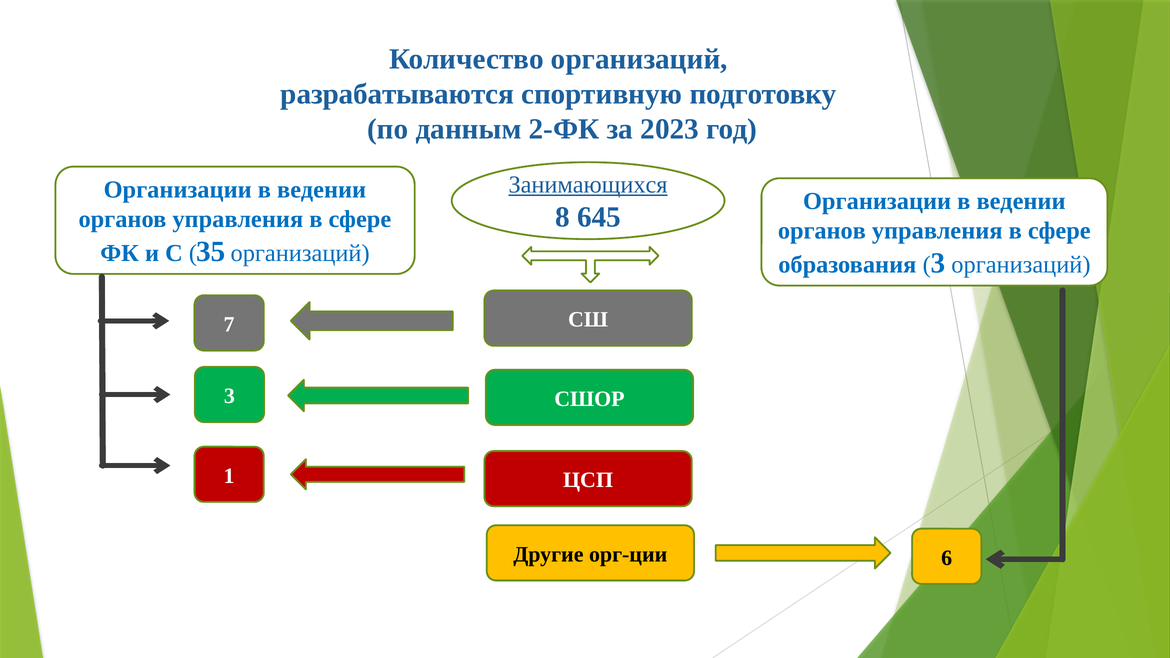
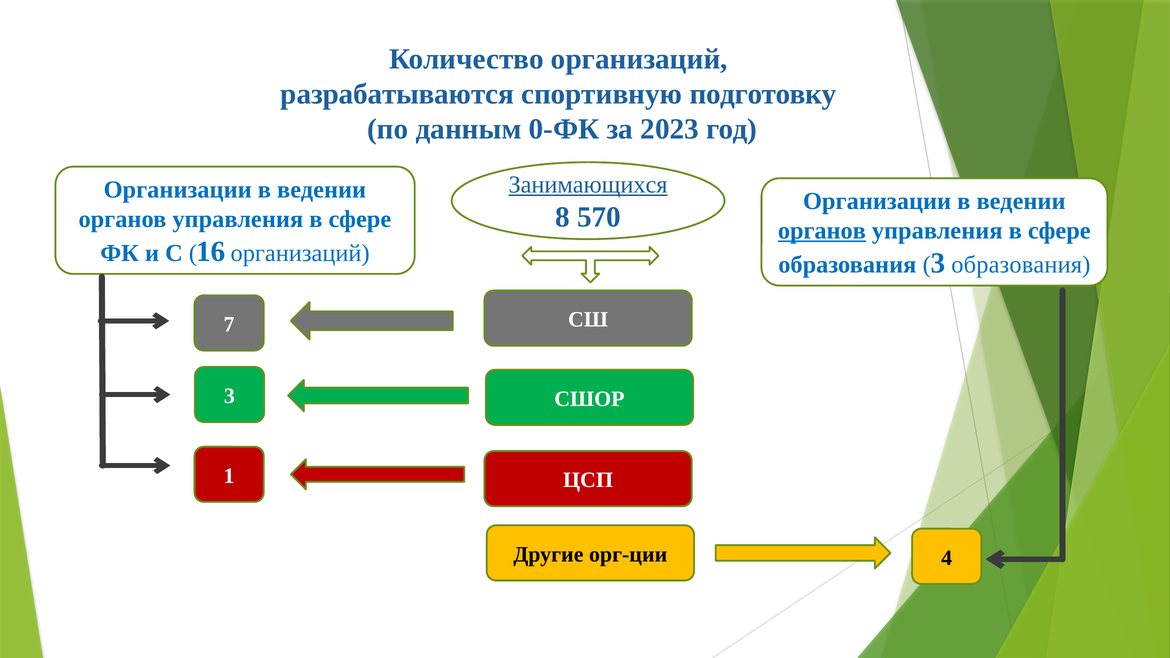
2-ФК: 2-ФК -> 0-ФК (564, 129)
645: 645 -> 570 (599, 217)
органов underline: none -> present (822, 231)
35: 35 -> 16 (211, 252)
3 организаций: организаций -> образования (1021, 265)
6: 6 -> 4 (947, 558)
